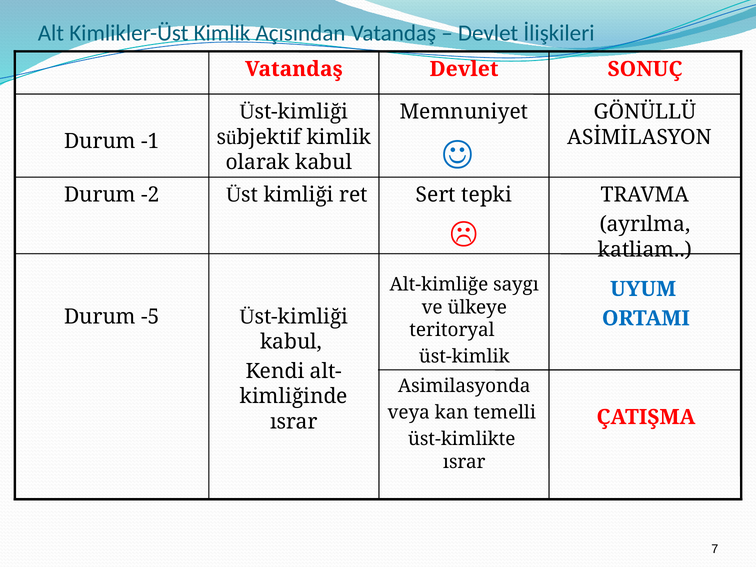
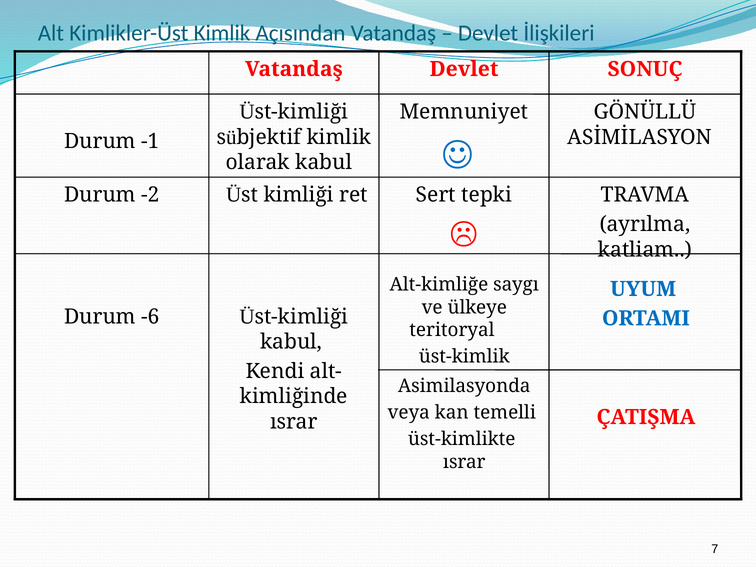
-5: -5 -> -6 (150, 317)
